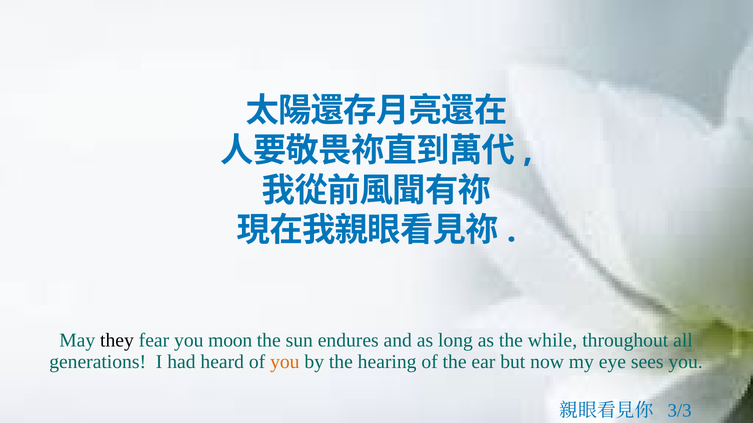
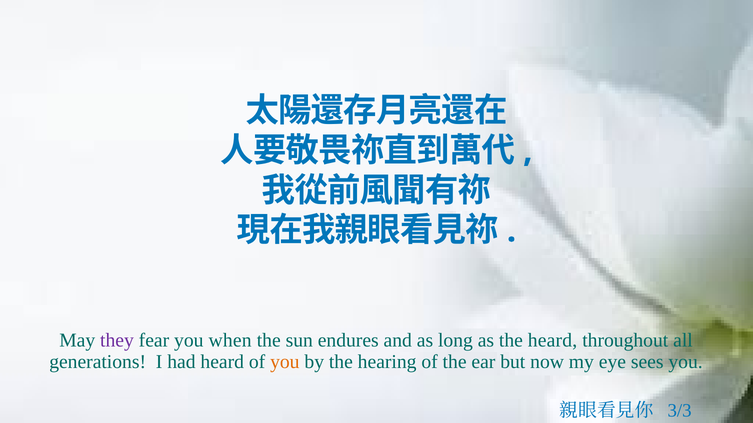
they colour: black -> purple (117, 341)
moon: moon -> when (230, 341)
the while: while -> heard (553, 341)
